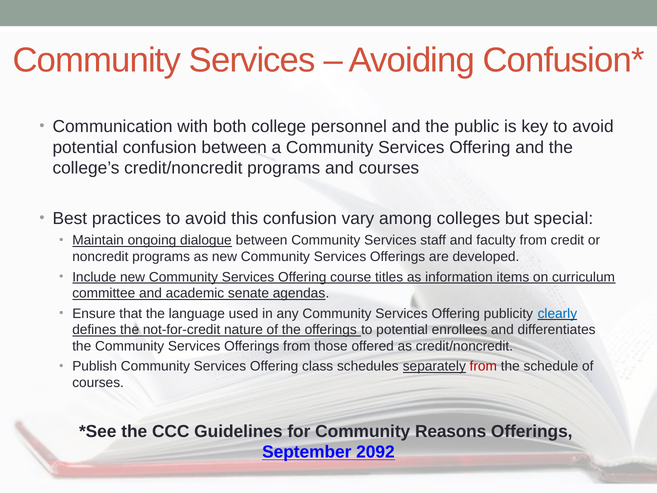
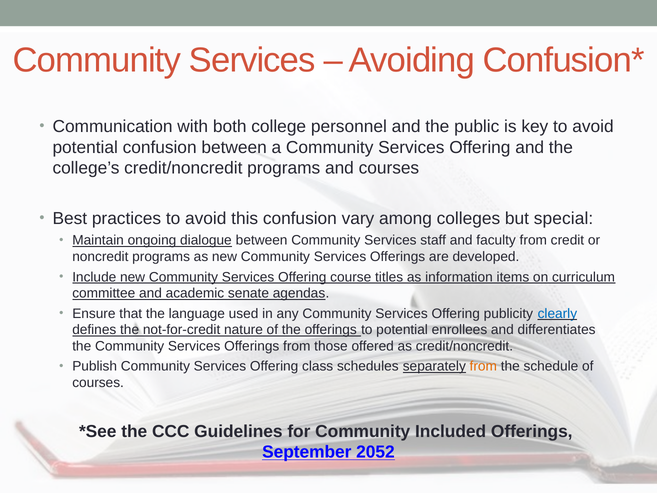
from colour: red -> orange (483, 366)
Reasons: Reasons -> Included (451, 431)
2092: 2092 -> 2052 (375, 452)
